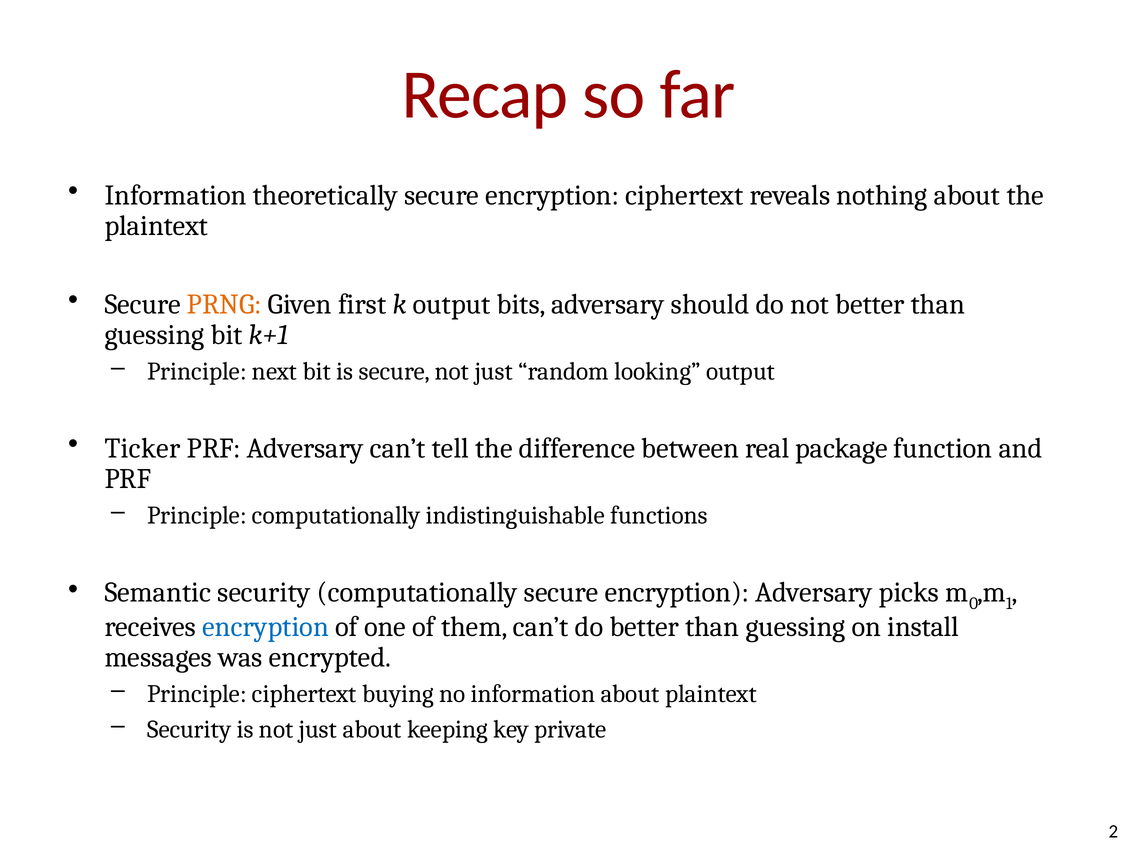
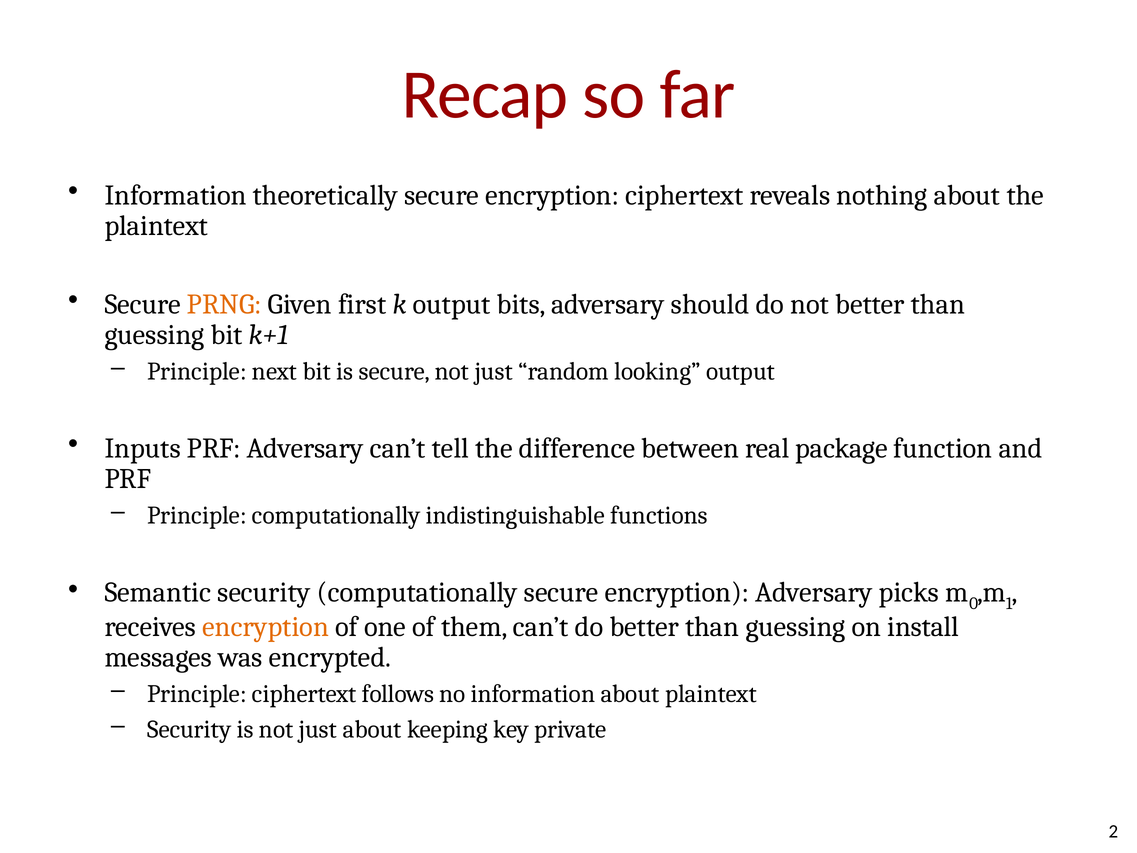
Ticker: Ticker -> Inputs (143, 448)
encryption colour: blue -> orange (266, 627)
buying: buying -> follows (398, 694)
